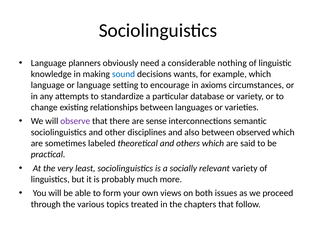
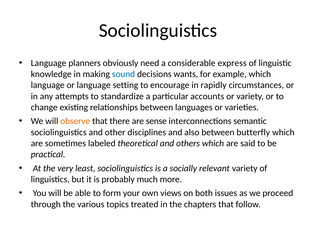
nothing: nothing -> express (232, 63)
axioms: axioms -> rapidly (214, 85)
database: database -> accounts (207, 96)
observe colour: purple -> orange (75, 121)
observed: observed -> butterfly (253, 132)
